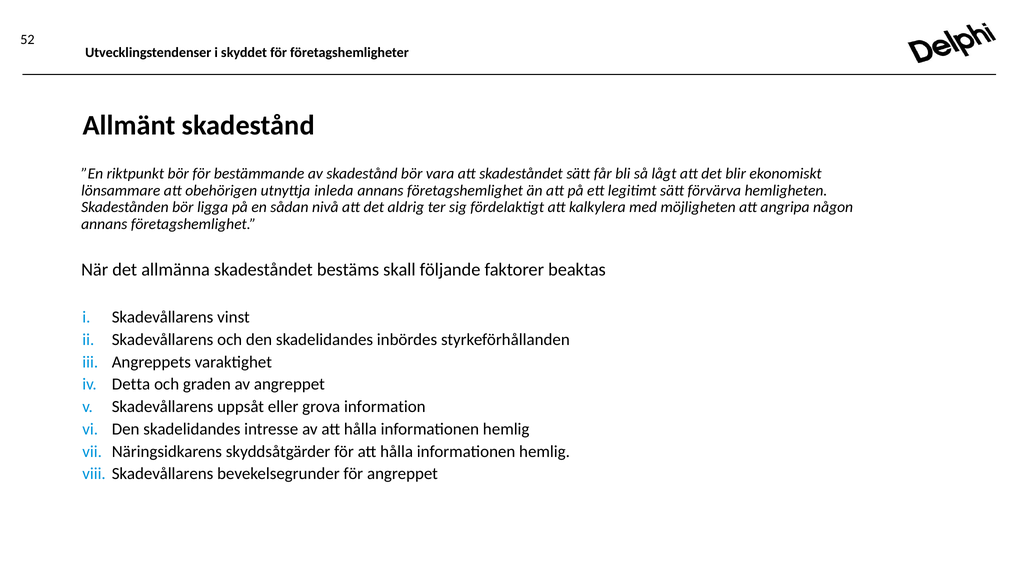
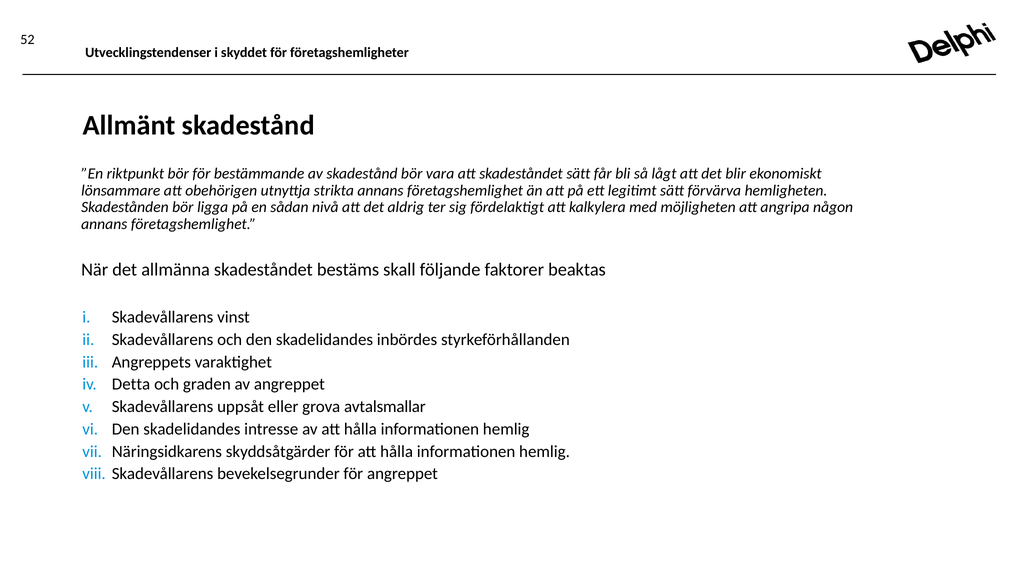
inleda: inleda -> strikta (334, 190)
information: information -> avtalsmallar (385, 406)
